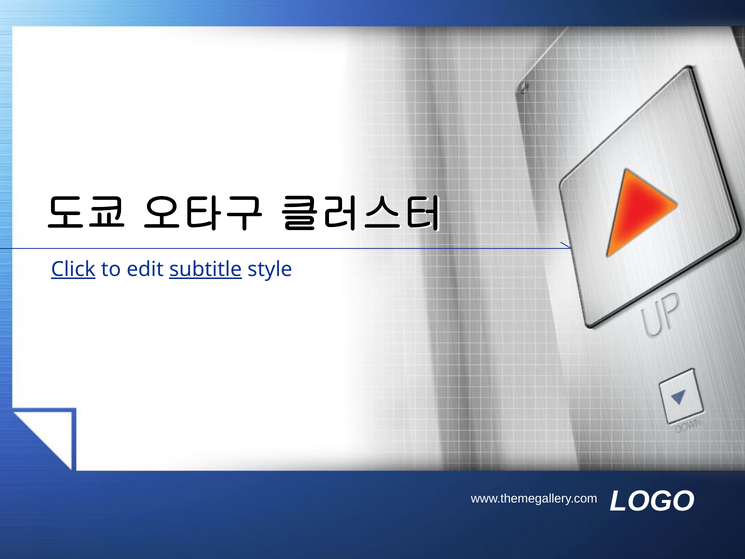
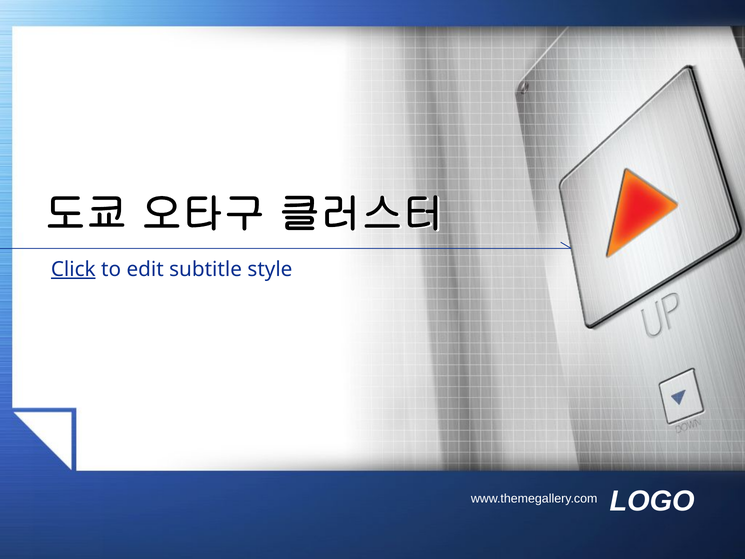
subtitle underline: present -> none (206, 269)
